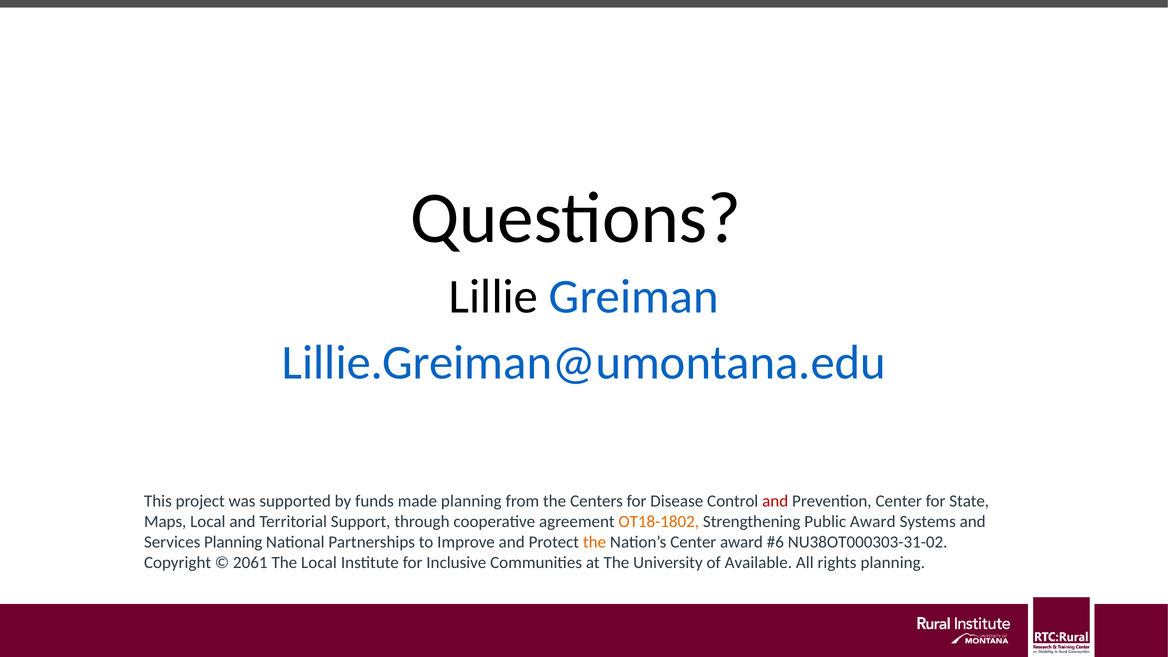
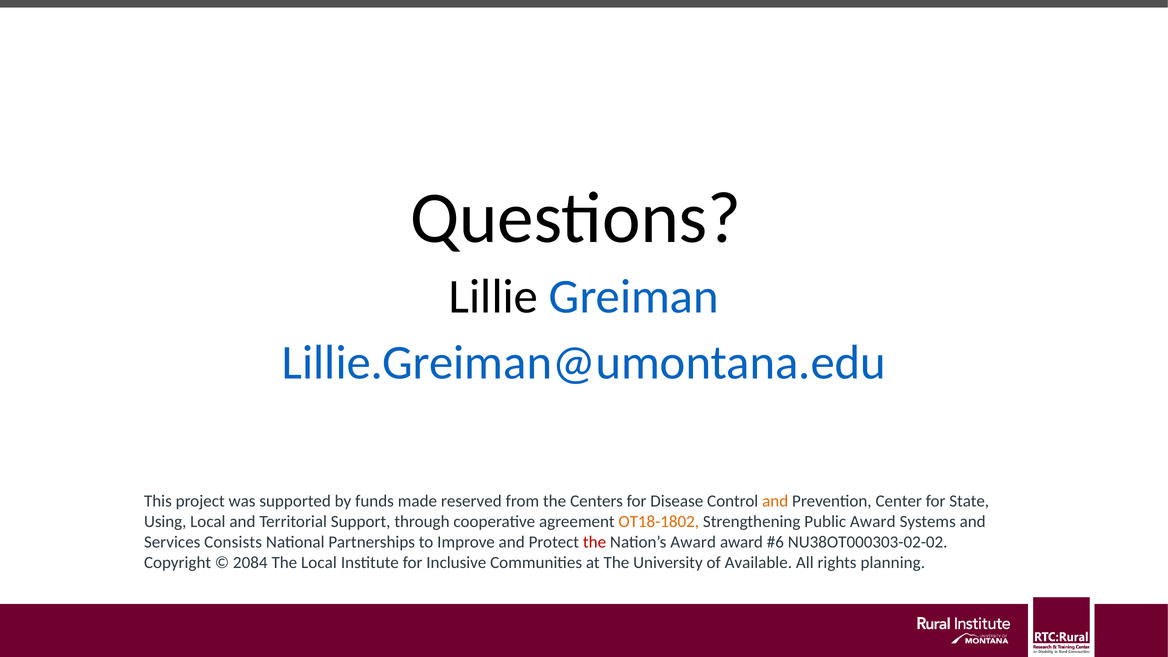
made planning: planning -> reserved (471, 501)
and colour: red -> orange (775, 501)
Maps: Maps -> Using (165, 522)
Services Planning: Planning -> Consists (233, 542)
the colour: orange -> red (595, 542)
Nation’s Center: Center -> Award (693, 542)
NU38OT000303-31-02: NU38OT000303-31-02 -> NU38OT000303-02-02 (868, 542)
2061: 2061 -> 2084 (250, 563)
